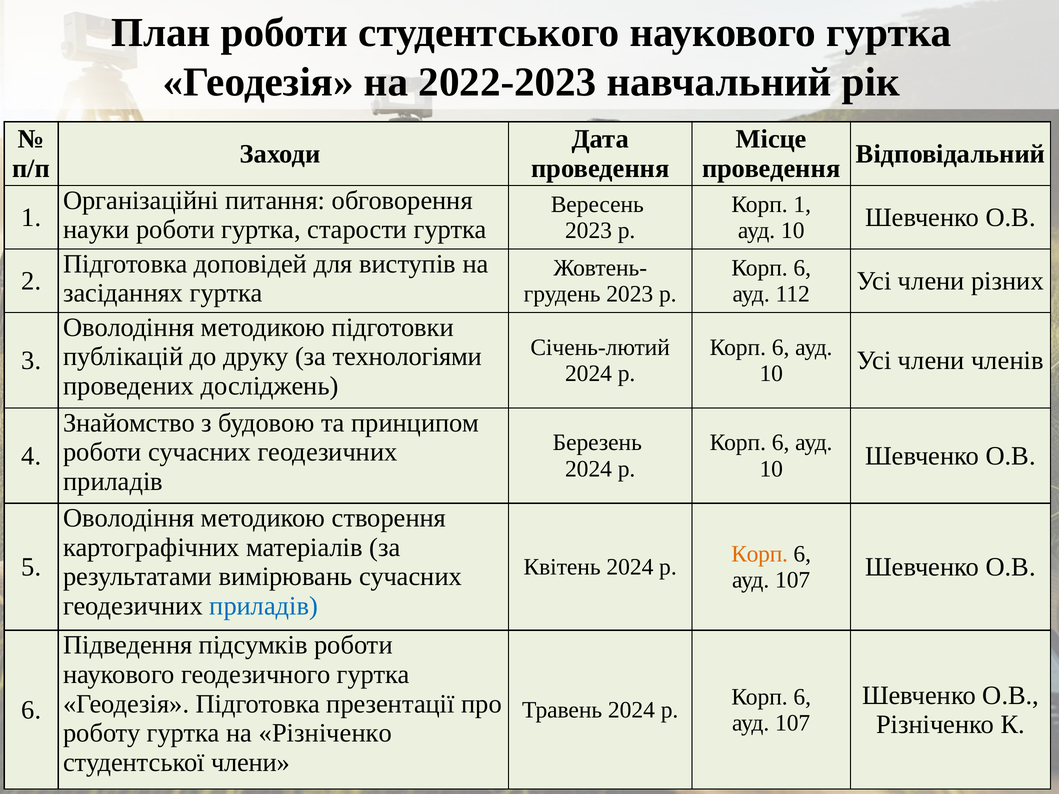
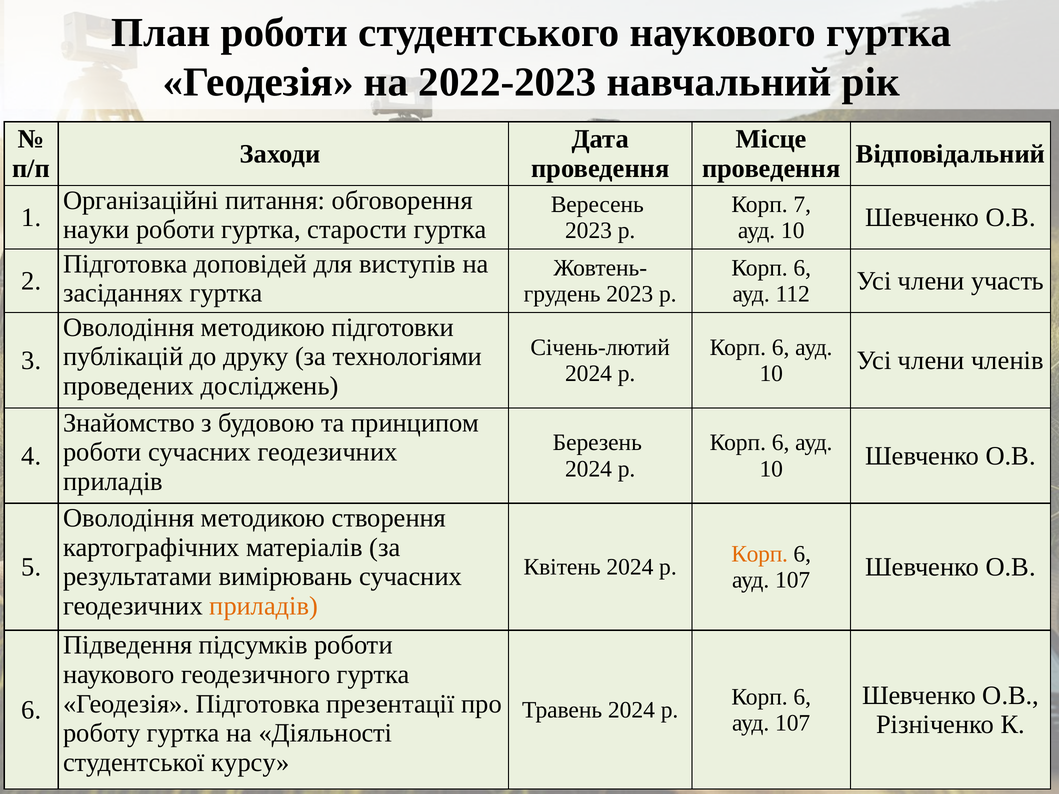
Корп 1: 1 -> 7 (802, 204)
різних: різних -> участь (1008, 281)
приладів colour: blue -> orange (264, 606)
на Різніченко: Різніченко -> Діяльності (325, 733)
студентської члени: члени -> курсу (250, 763)
